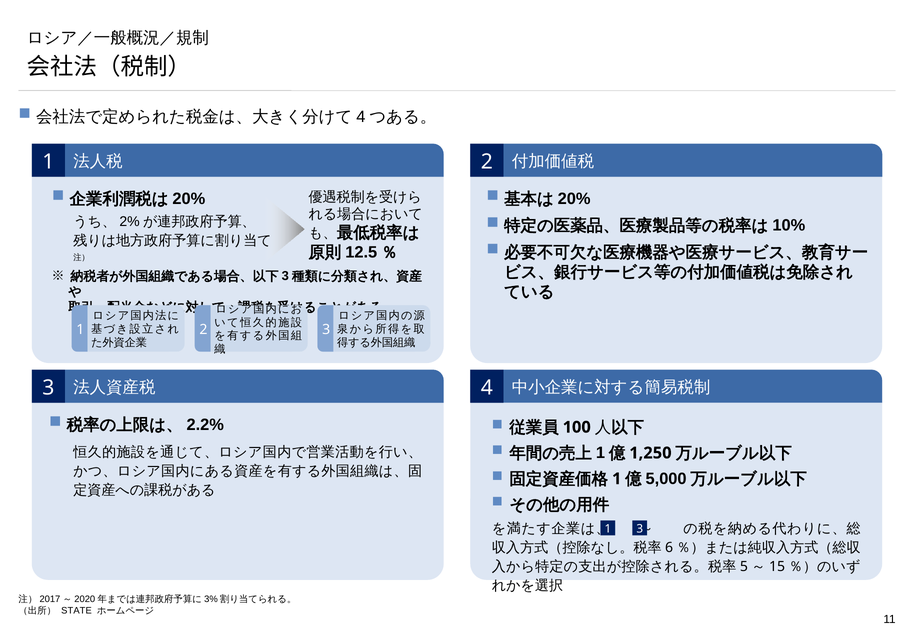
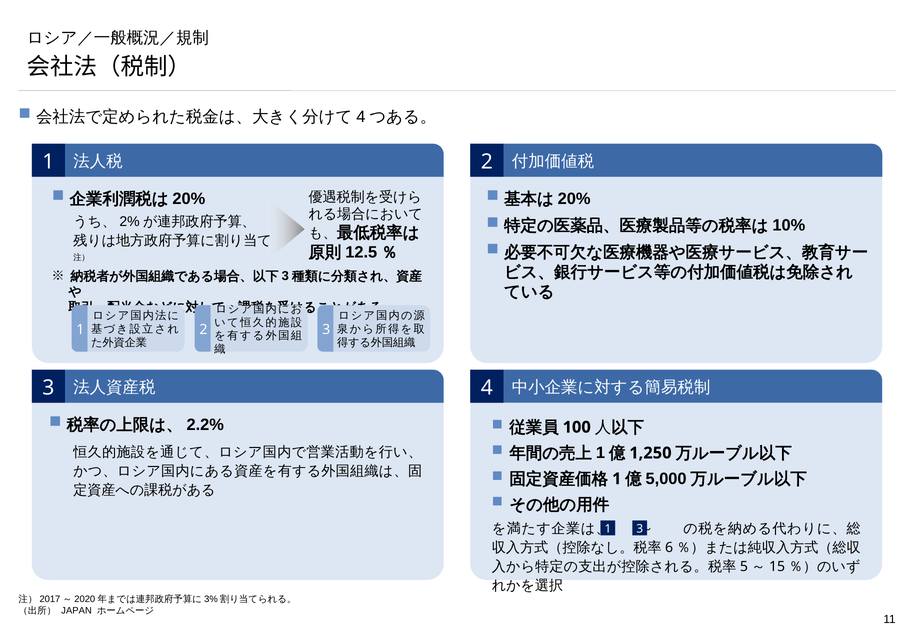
STATE: STATE -> JAPAN (76, 610)
